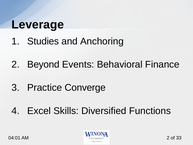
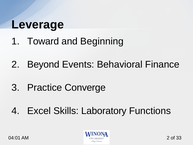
Studies: Studies -> Toward (43, 41)
Anchoring: Anchoring -> Beginning (102, 41)
Diversified: Diversified -> Laboratory (104, 111)
